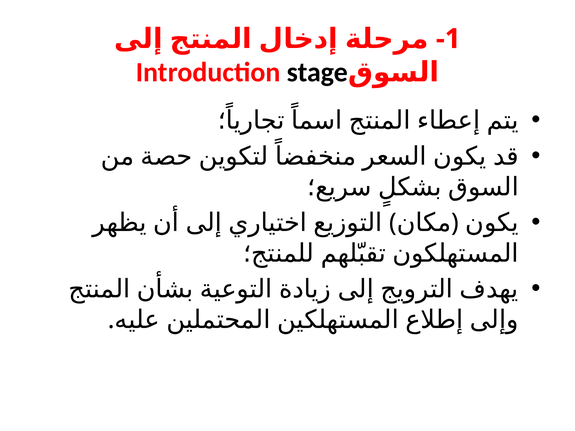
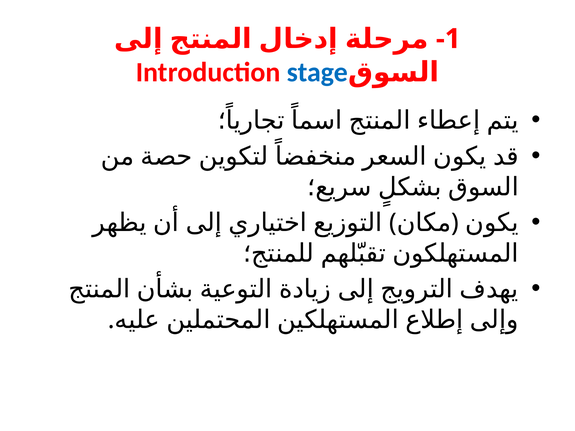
stage colour: black -> blue (317, 72)
